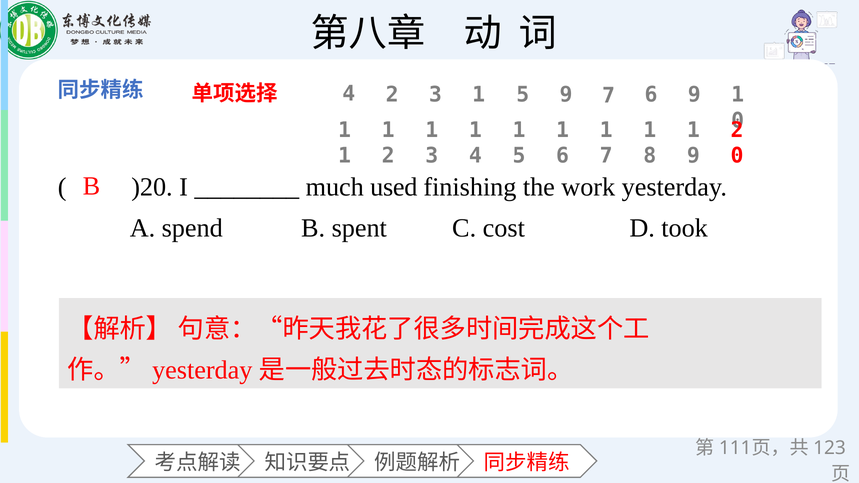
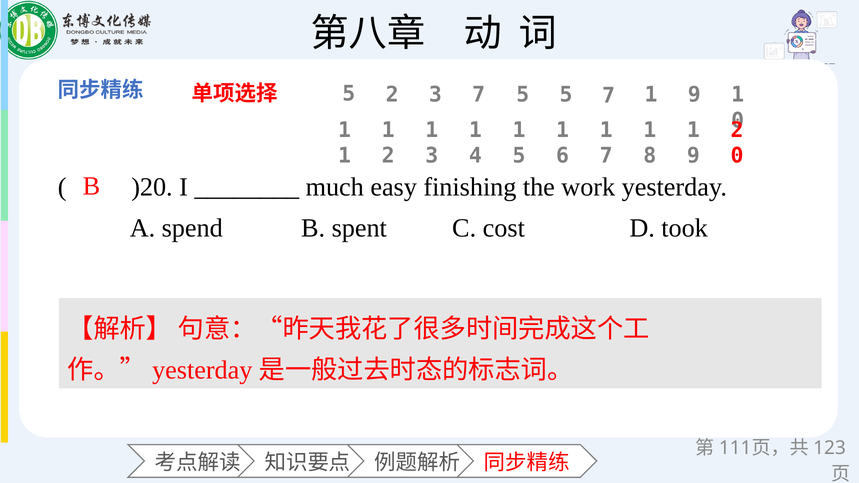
4: 4 -> 5 (349, 94)
2 3 1: 1 -> 7 (479, 95)
5 9: 9 -> 5 (566, 95)
6: 6 -> 1 (651, 95)
used: used -> easy (394, 187)
